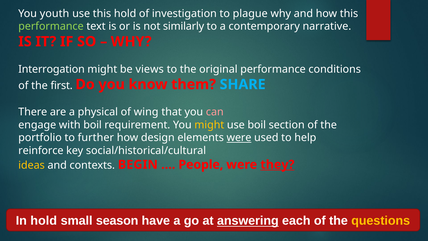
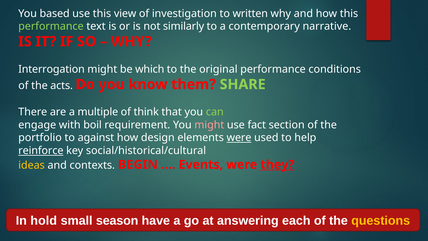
youth: youth -> based (55, 13)
this hold: hold -> view (125, 13)
plague: plague -> written (250, 13)
views: views -> which (150, 69)
first: first -> acts (62, 86)
SHARE colour: light blue -> light green (243, 84)
physical: physical -> multiple (98, 112)
wing: wing -> think (146, 112)
can colour: pink -> light green (215, 112)
might colour: yellow -> pink (209, 125)
use boil: boil -> fact (257, 125)
further: further -> against (96, 138)
reinforce underline: none -> present (41, 150)
People: People -> Events (201, 164)
answering underline: present -> none (248, 221)
